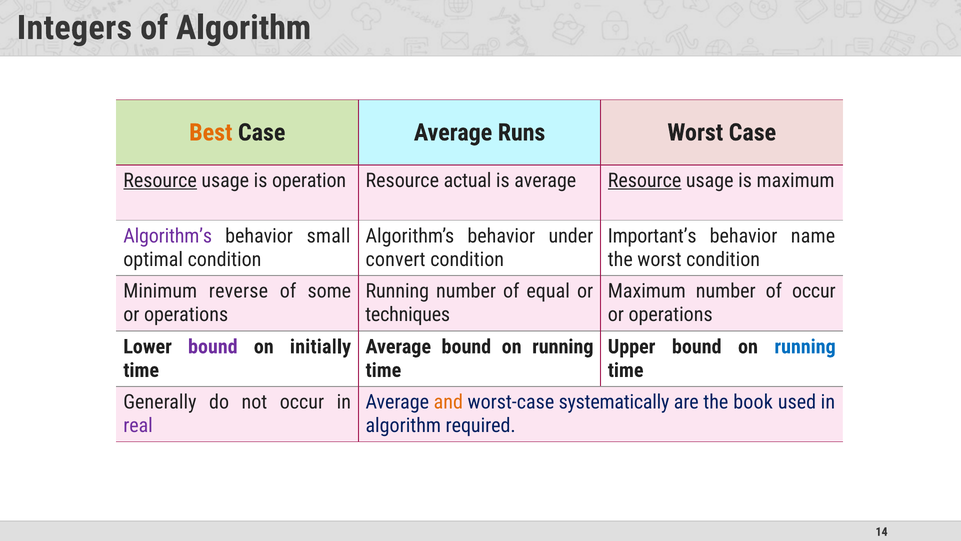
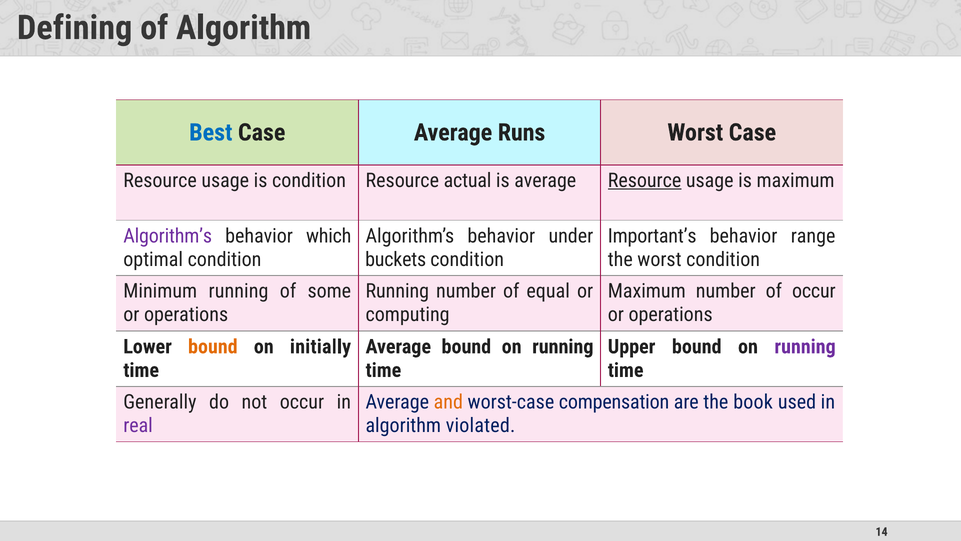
Integers: Integers -> Defining (75, 28)
Best colour: orange -> blue (211, 132)
Resource underline: present -> none (160, 180)
is operation: operation -> condition (309, 180)
small: small -> which (329, 236)
name: name -> range (813, 236)
convert: convert -> buckets (396, 259)
Minimum reverse: reverse -> running (239, 291)
techniques: techniques -> computing (408, 315)
bound colour: purple -> orange (213, 346)
running colour: blue -> purple (805, 346)
systematically: systematically -> compensation (614, 402)
required: required -> violated (481, 425)
